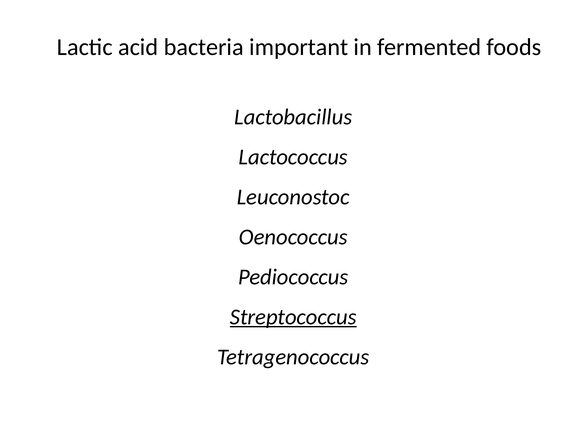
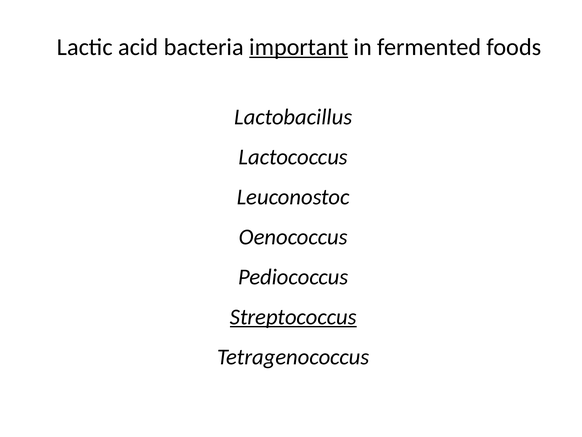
important underline: none -> present (299, 47)
